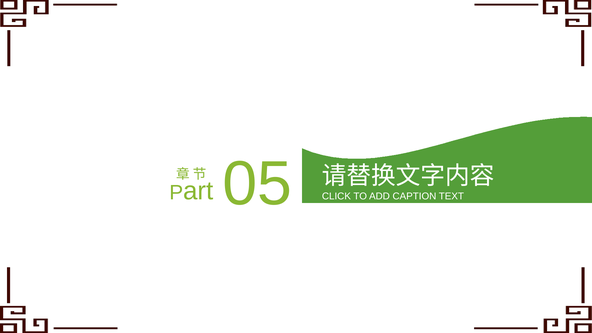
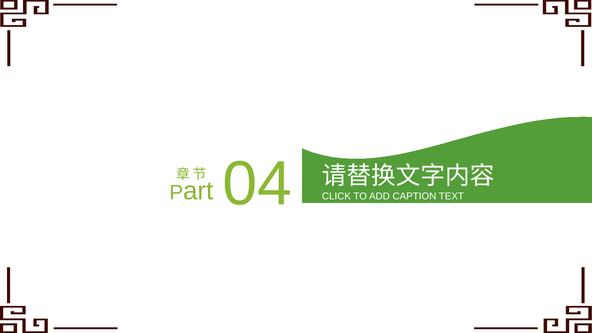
05: 05 -> 04 (257, 184)
